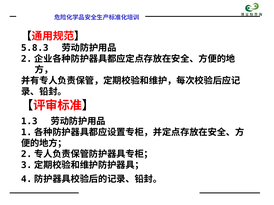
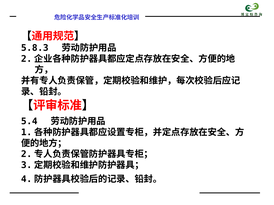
1.3: 1.3 -> 5.4 (29, 122)
